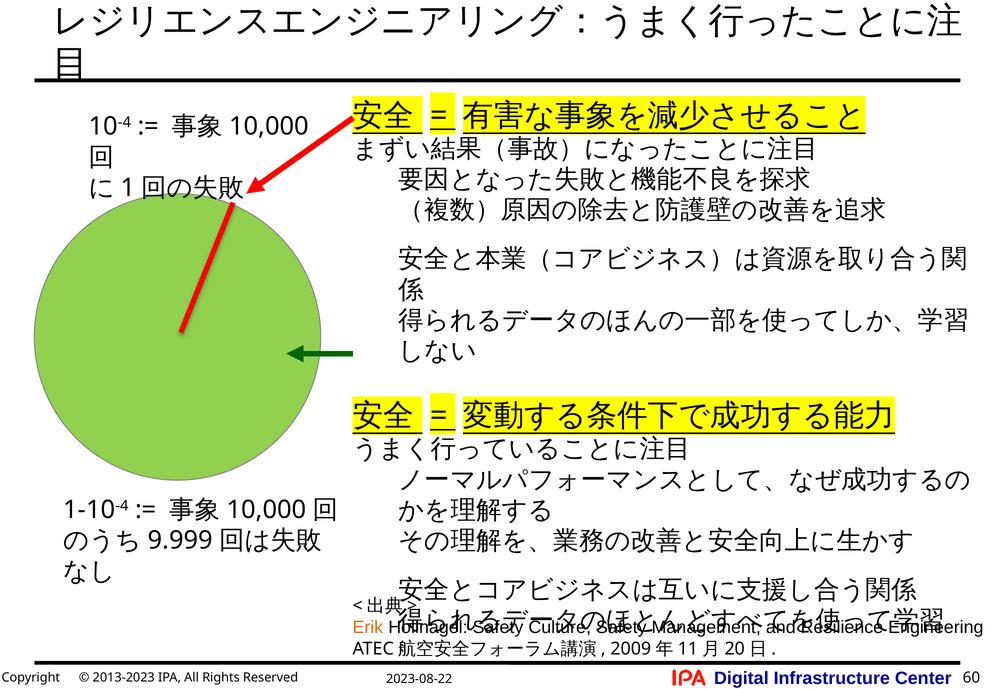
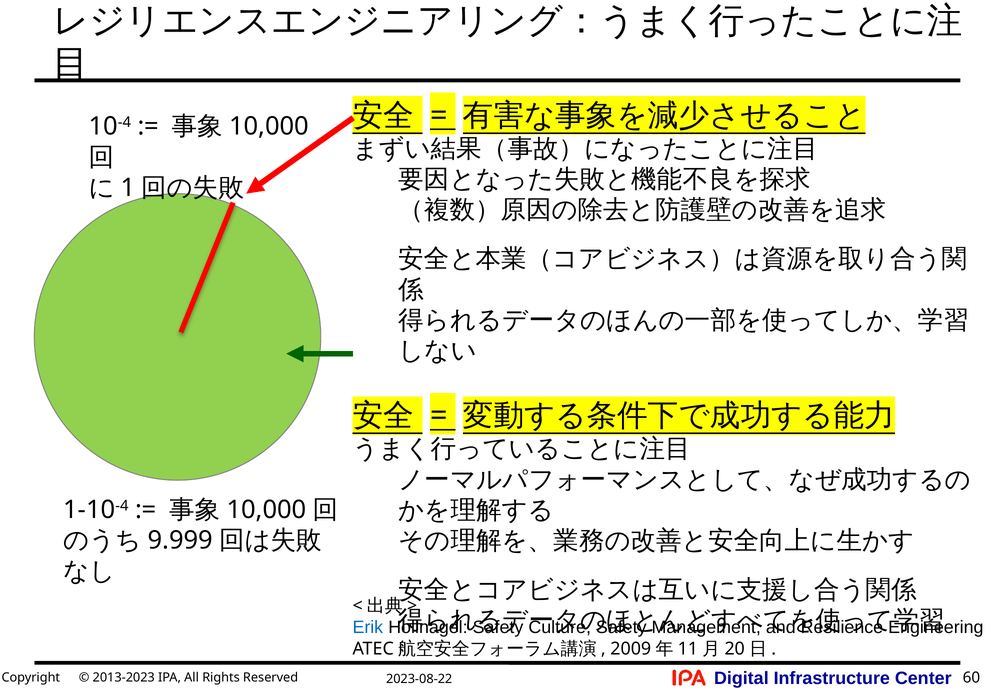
Erik colour: orange -> blue (368, 627)
